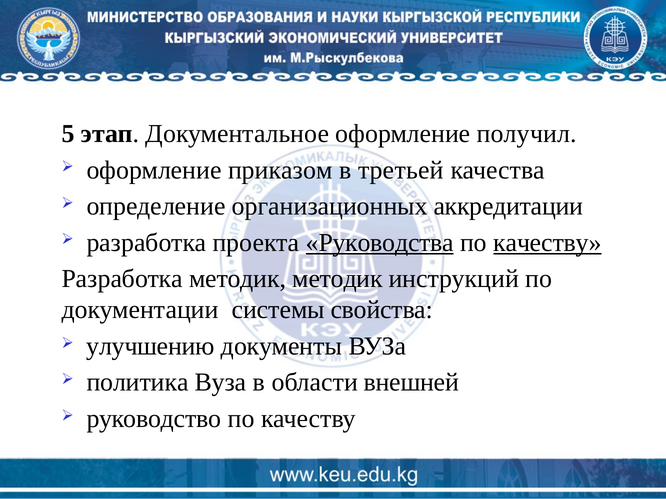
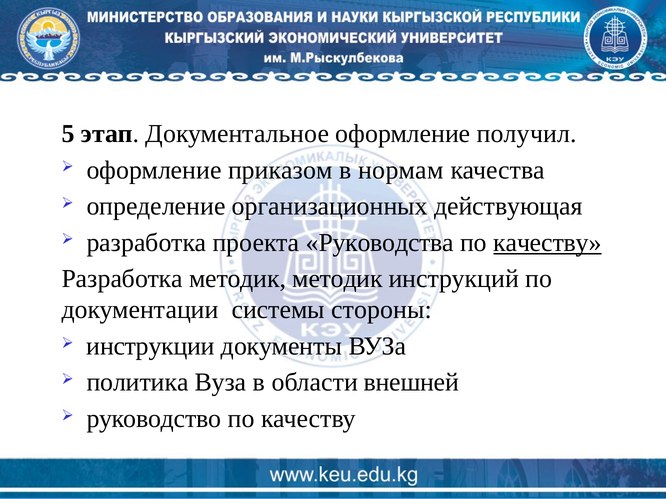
третьей: третьей -> нормам (401, 170)
аккредитации: аккредитации -> действующая (508, 207)
Руководства underline: present -> none (380, 243)
свойства: свойства -> стороны (382, 310)
улучшению: улучшению -> инструкции (151, 347)
